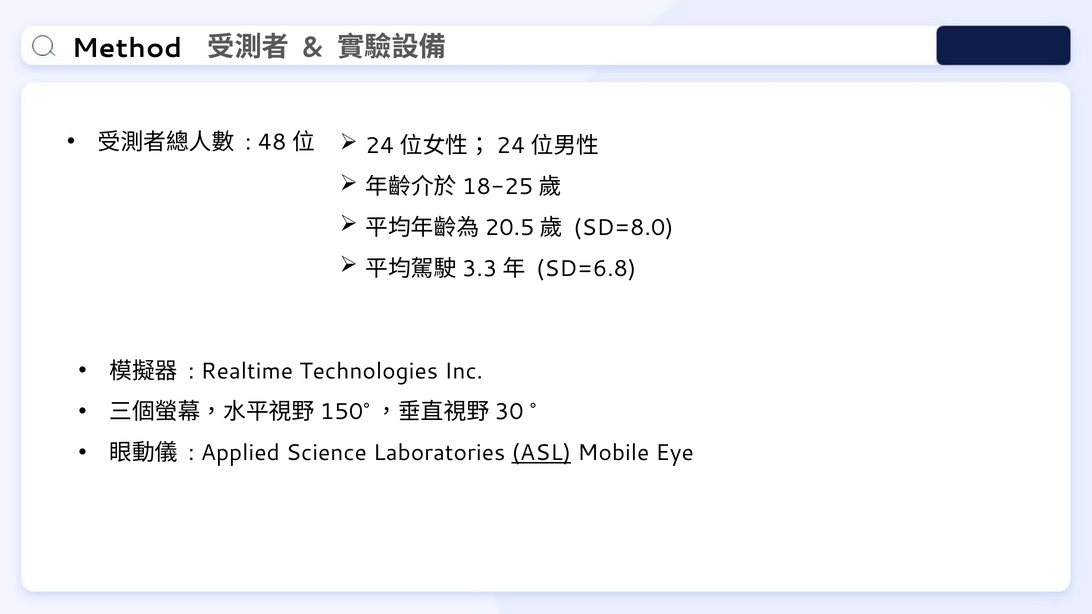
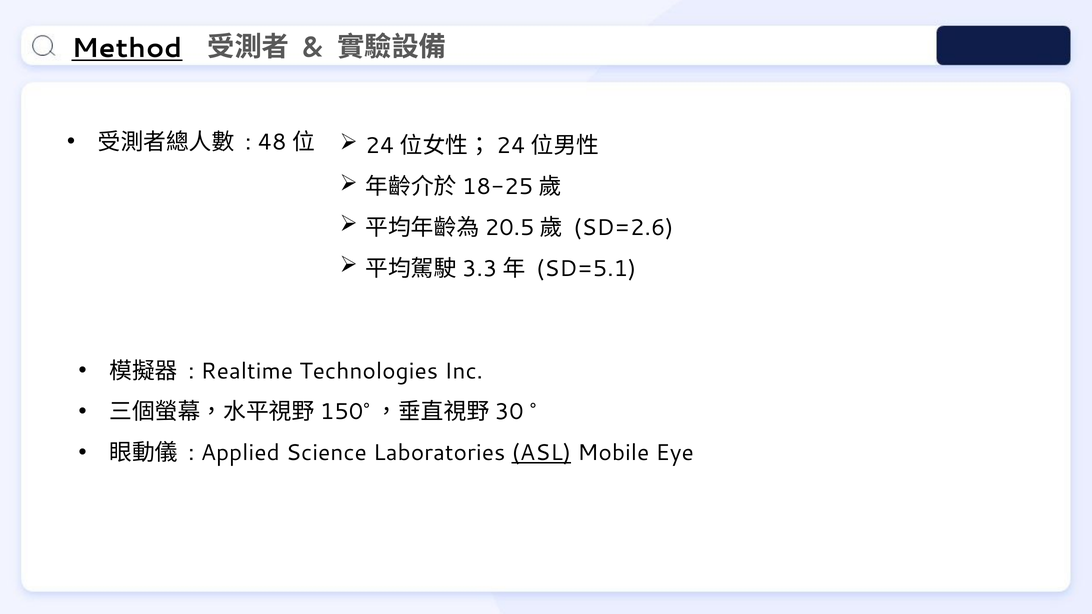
Method underline: none -> present (127, 48)
SD=8.0: SD=8.0 -> SD=2.6 (623, 228)
SD=6.8: SD=6.8 -> SD=5.1 (586, 269)
